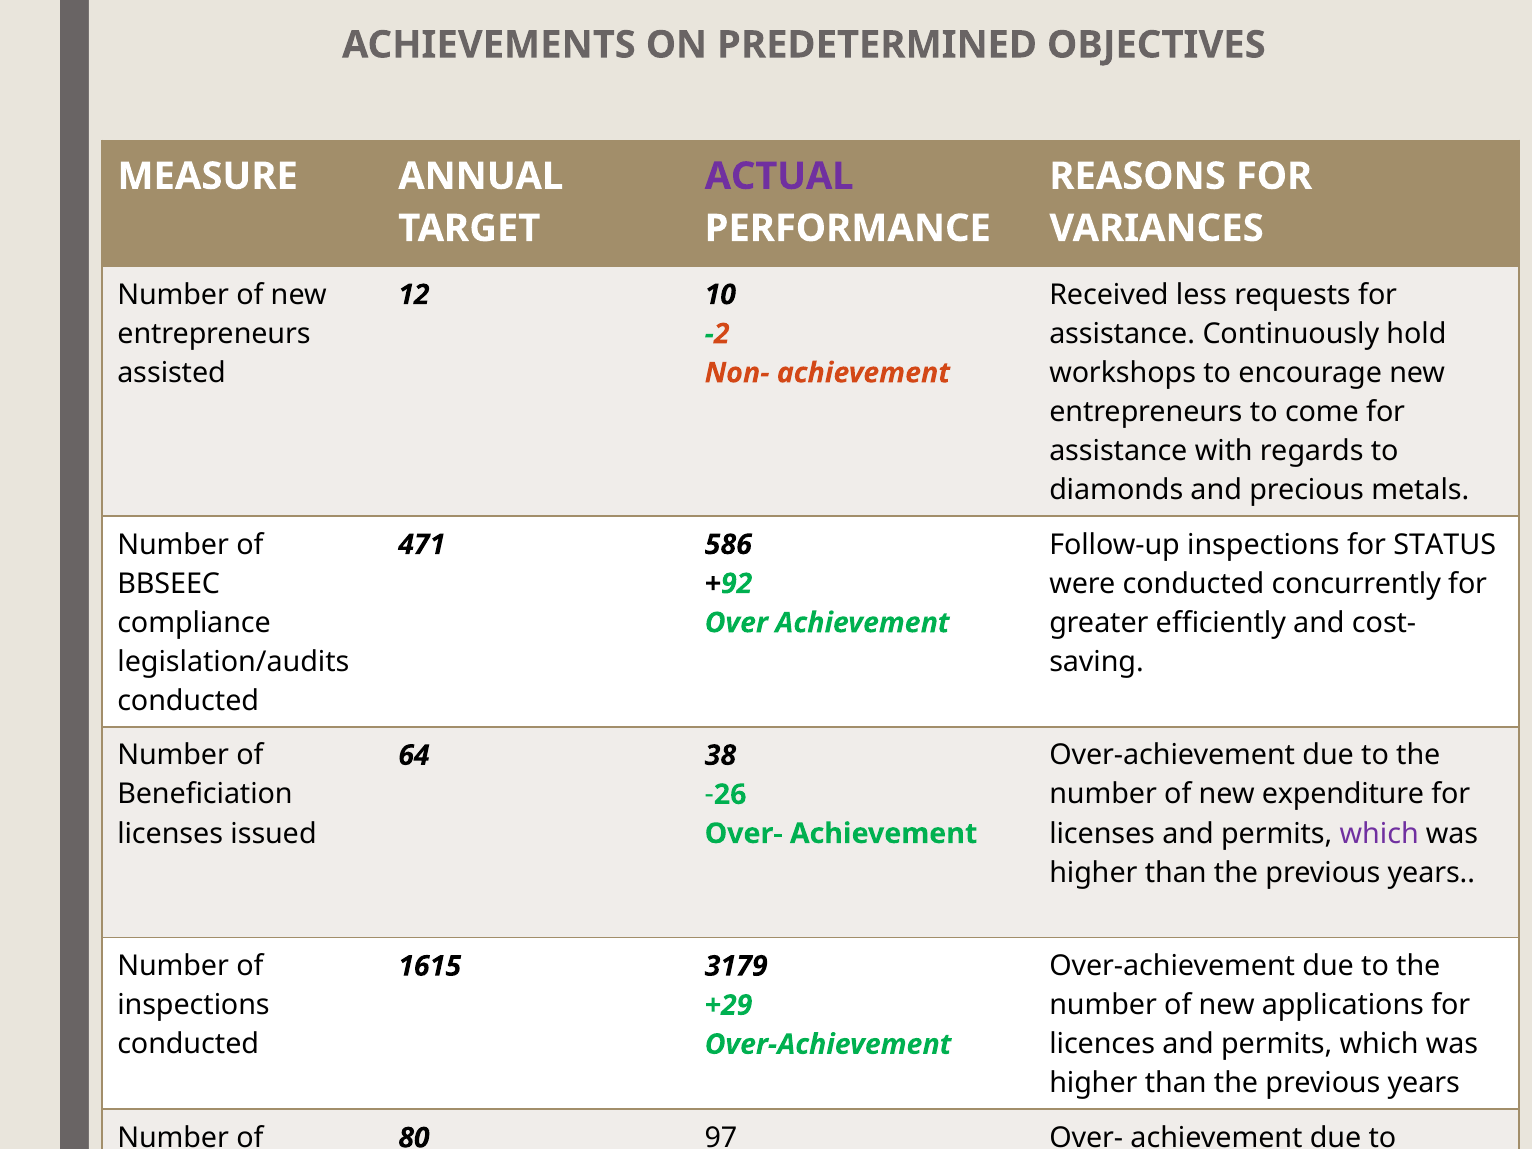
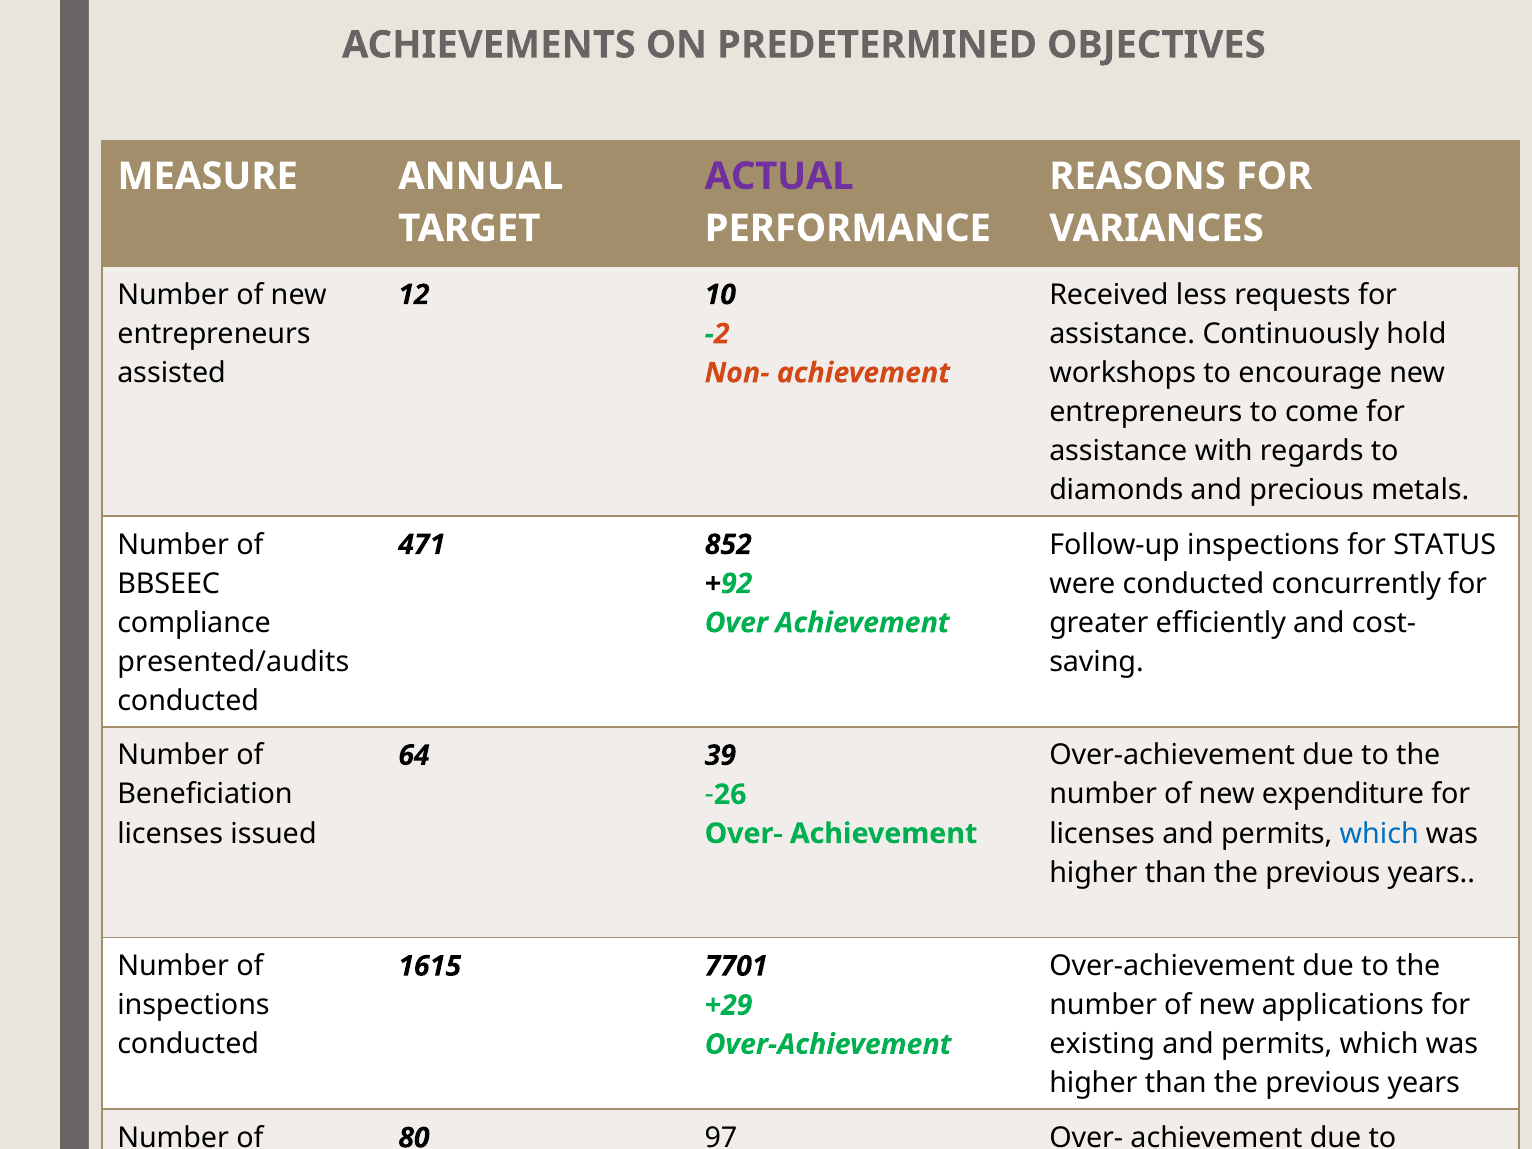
586: 586 -> 852 (728, 545)
legislation/audits: legislation/audits -> presented/audits (233, 662)
38: 38 -> 39 (720, 755)
which colour: purple -> blue (1379, 834)
3179: 3179 -> 7701 (736, 966)
licences: licences -> existing (1102, 1044)
